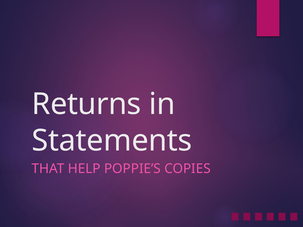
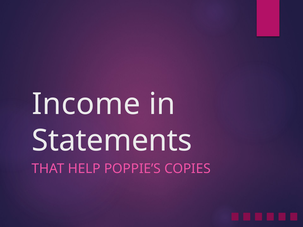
Returns: Returns -> Income (86, 104)
